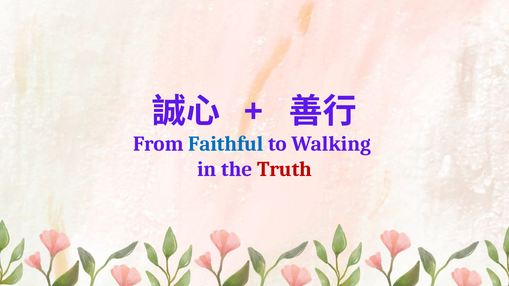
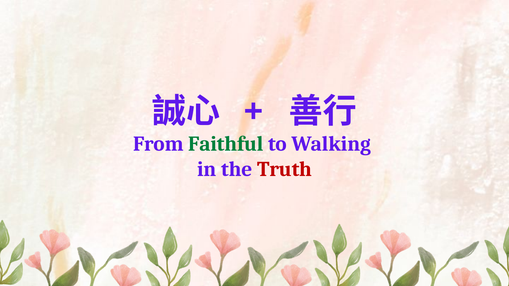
Faithful colour: blue -> green (226, 144)
